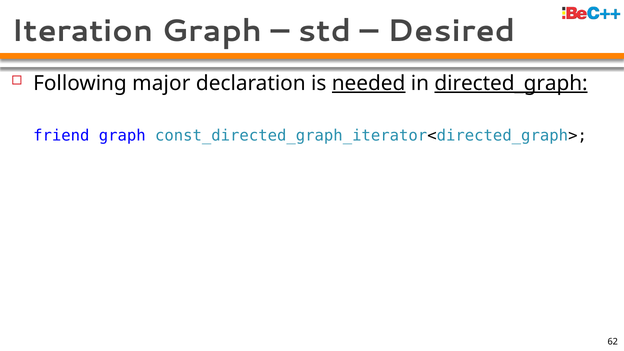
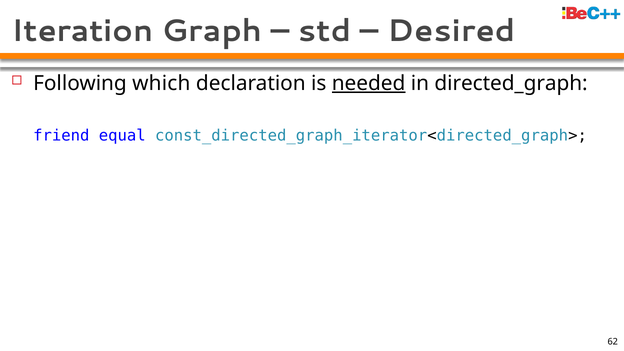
major: major -> which (161, 83)
directed_graph underline: present -> none (511, 83)
friend graph: graph -> equal (122, 136)
